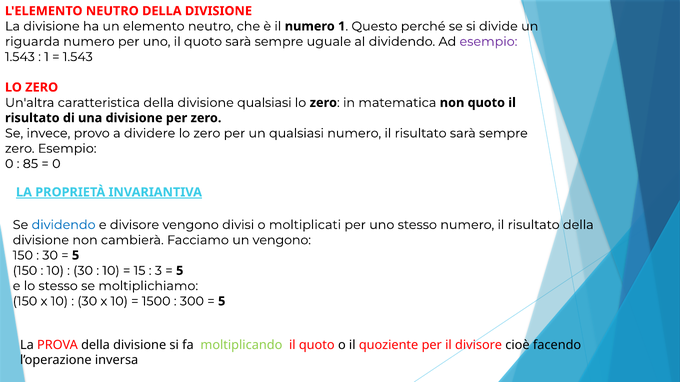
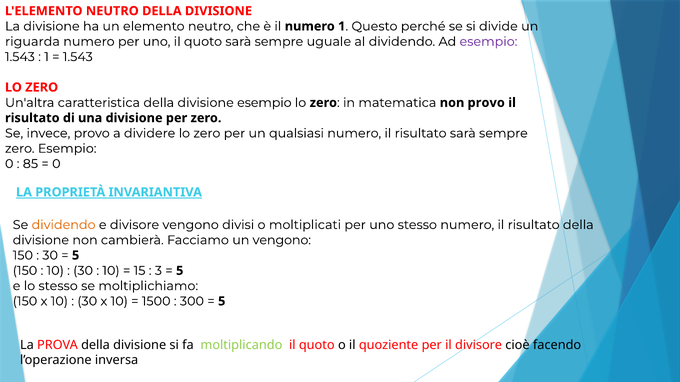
divisione qualsiasi: qualsiasi -> esempio (264, 103)
non quoto: quoto -> provo (486, 103)
dividendo colour: blue -> orange (64, 225)
